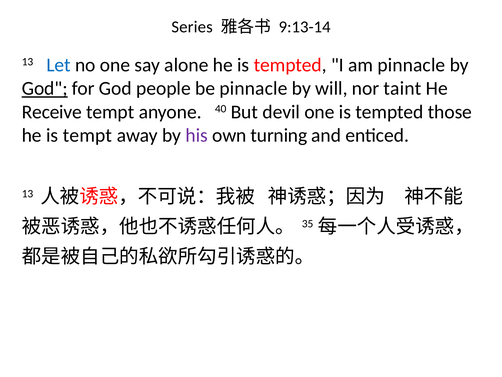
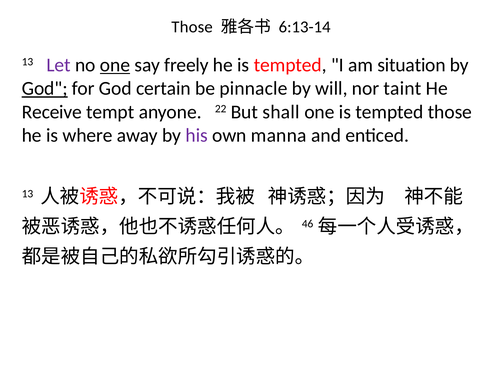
Series: Series -> Those (192, 27)
9:13-14: 9:13-14 -> 6:13-14 (305, 27)
Let colour: blue -> purple (58, 65)
one underline: none -> present (115, 65)
alone: alone -> freely (186, 65)
am pinnacle: pinnacle -> situation (412, 65)
people: people -> certain (163, 88)
40: 40 -> 22 (221, 109)
devil: devil -> shall (281, 112)
is tempt: tempt -> where (88, 135)
turning: turning -> manna (279, 135)
35: 35 -> 46 (308, 223)
